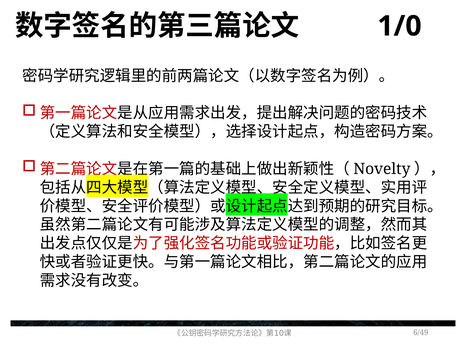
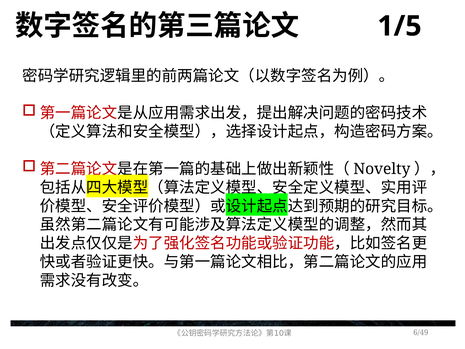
1/0: 1/0 -> 1/5 (399, 26)
